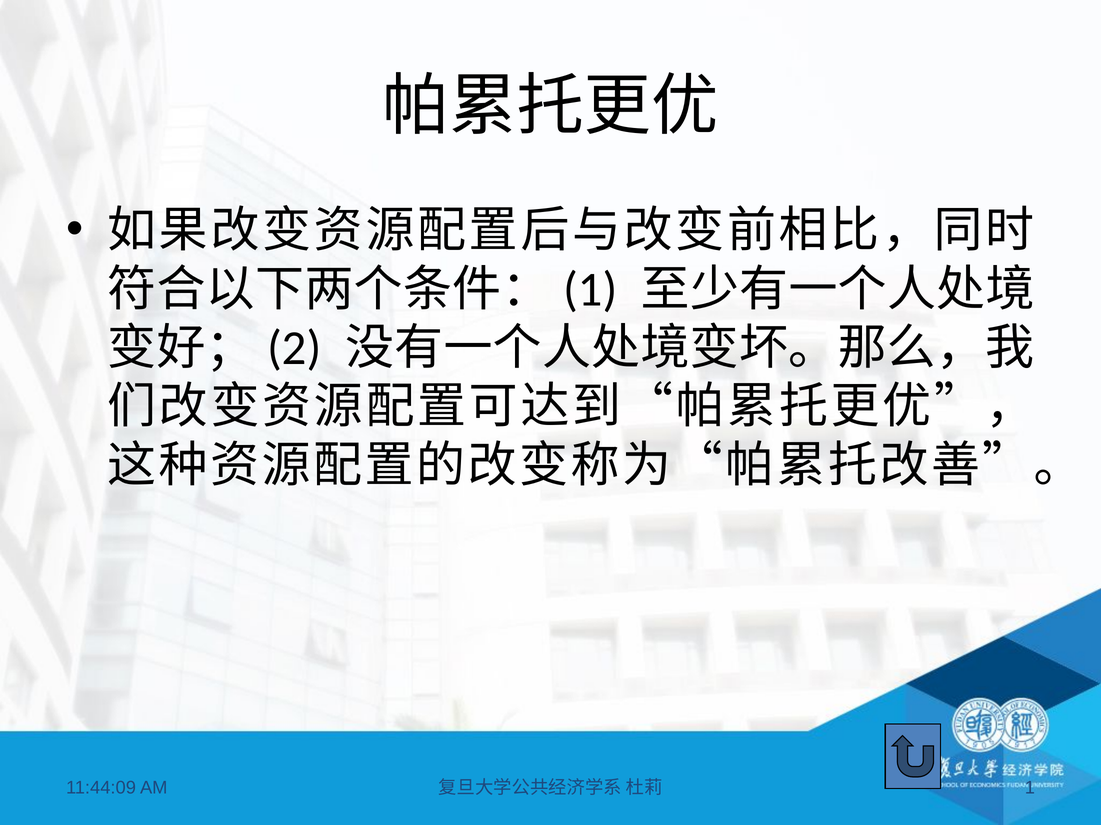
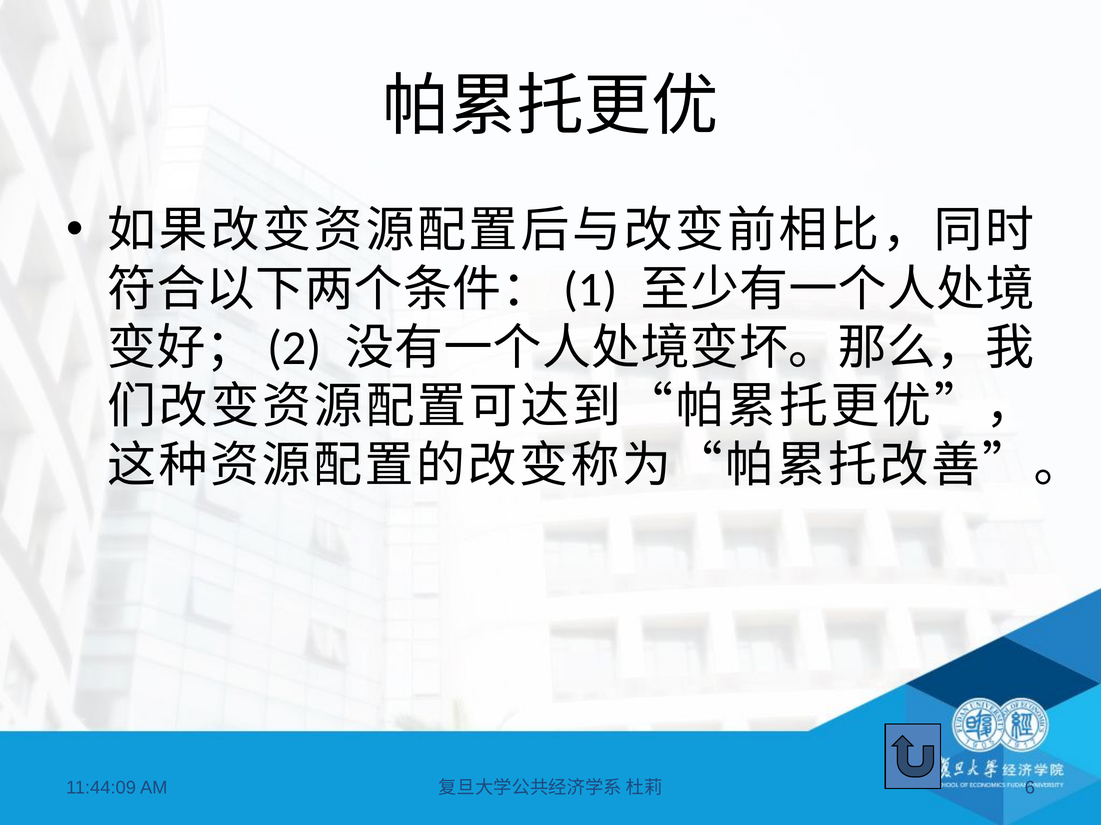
1: 1 -> 6 (1030, 789)
